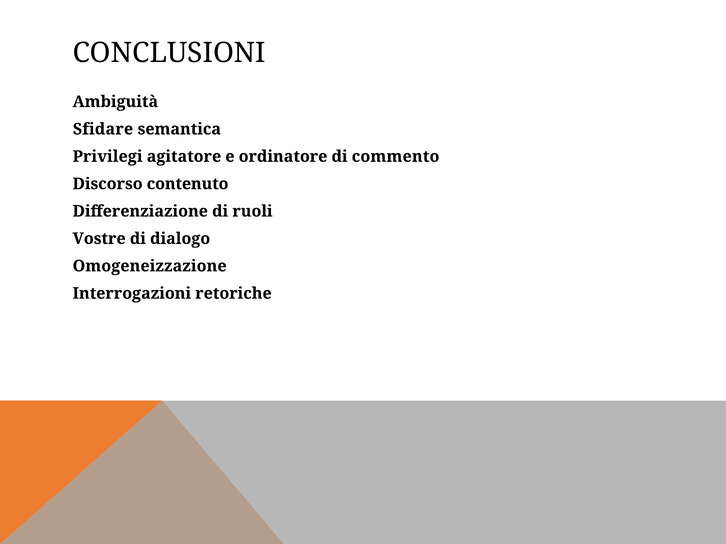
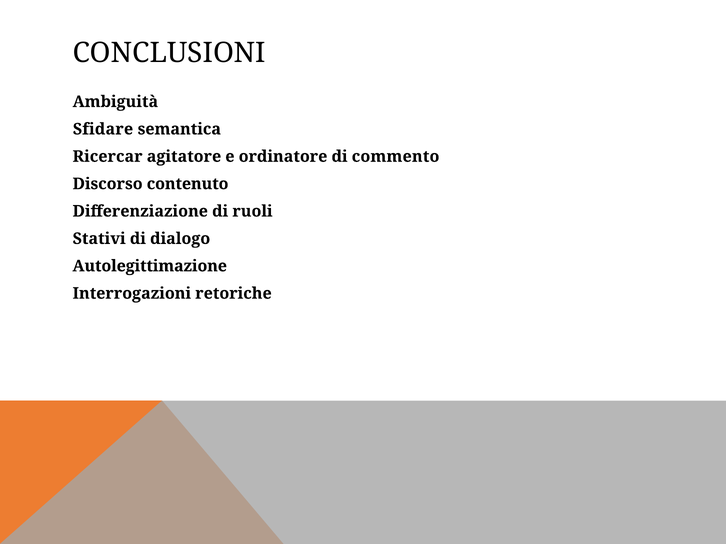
Privilegi: Privilegi -> Ricercar (108, 157)
Vostre: Vostre -> Stativi (99, 239)
Omogeneizzazione: Omogeneizzazione -> Autolegittimazione (150, 266)
